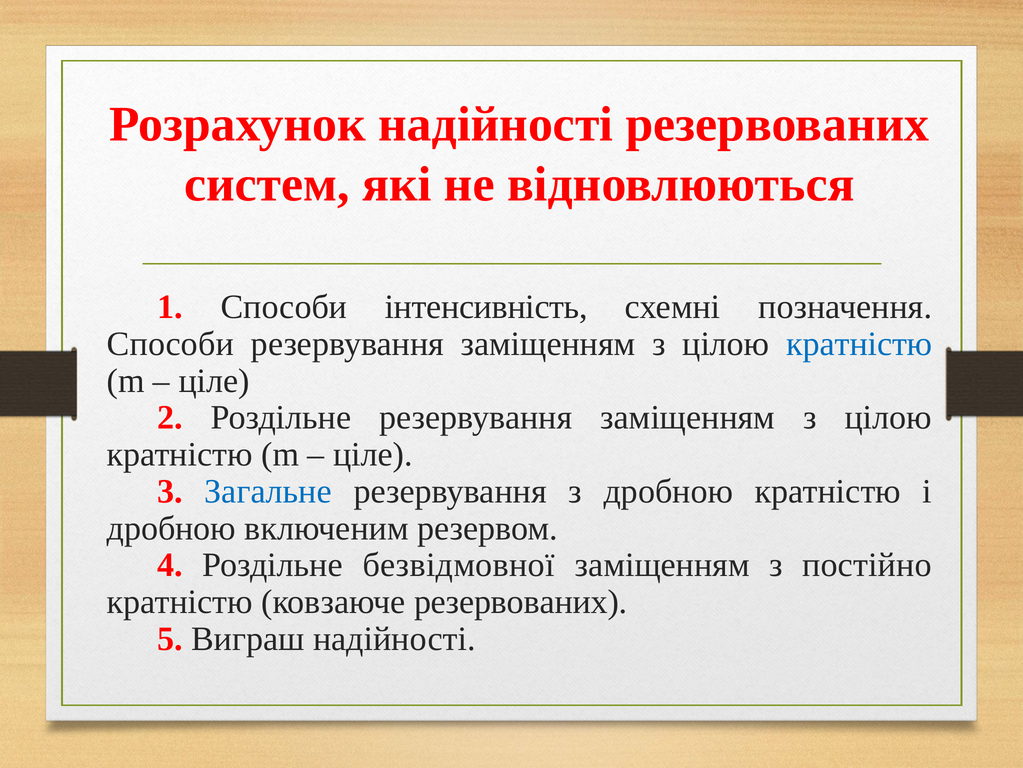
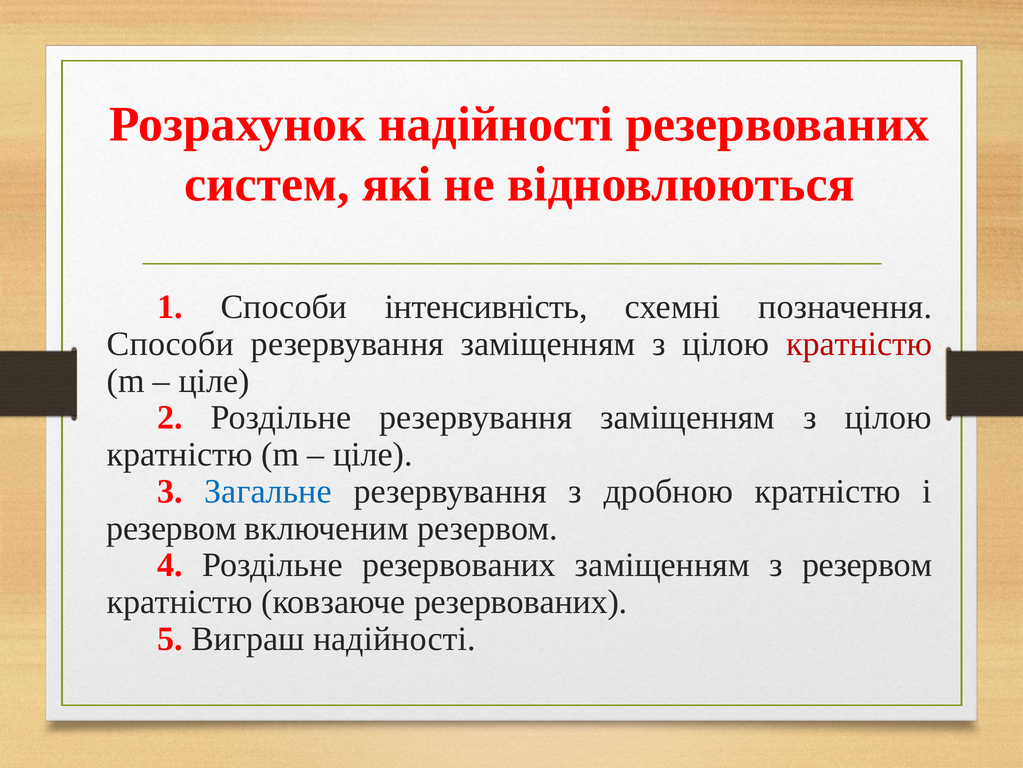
кратністю colour: blue -> red (859, 344)
дробною: дробною -> резервом (172, 528)
Роздільне безвідмовної: безвідмовної -> резервованих (459, 565)
з постійно: постійно -> резервом (867, 565)
